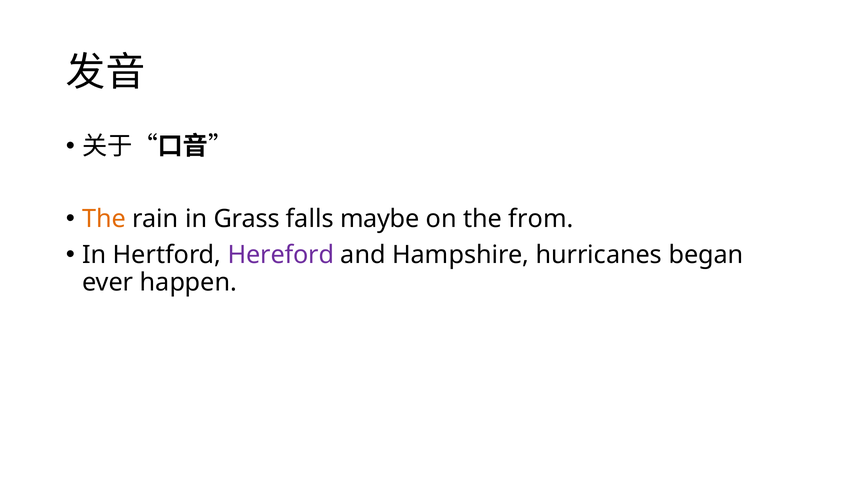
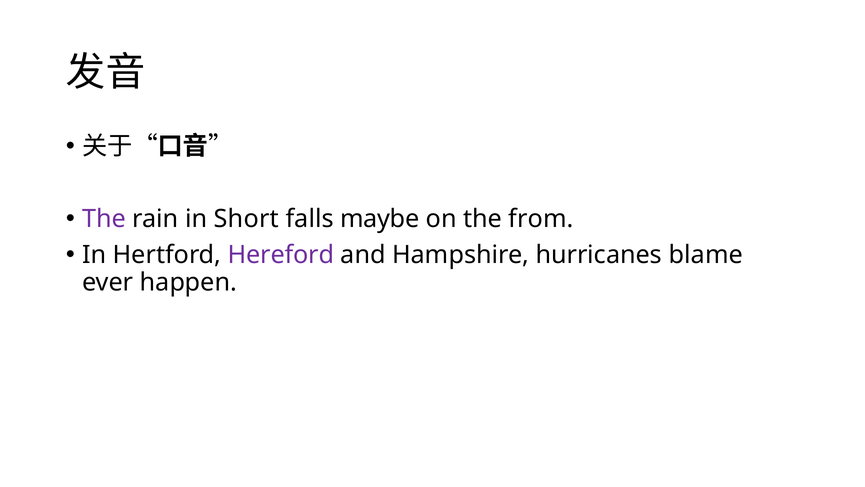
The colour: orange -> purple (104, 219)
Grass: Grass -> Short (246, 219)
began: began -> blame (706, 255)
